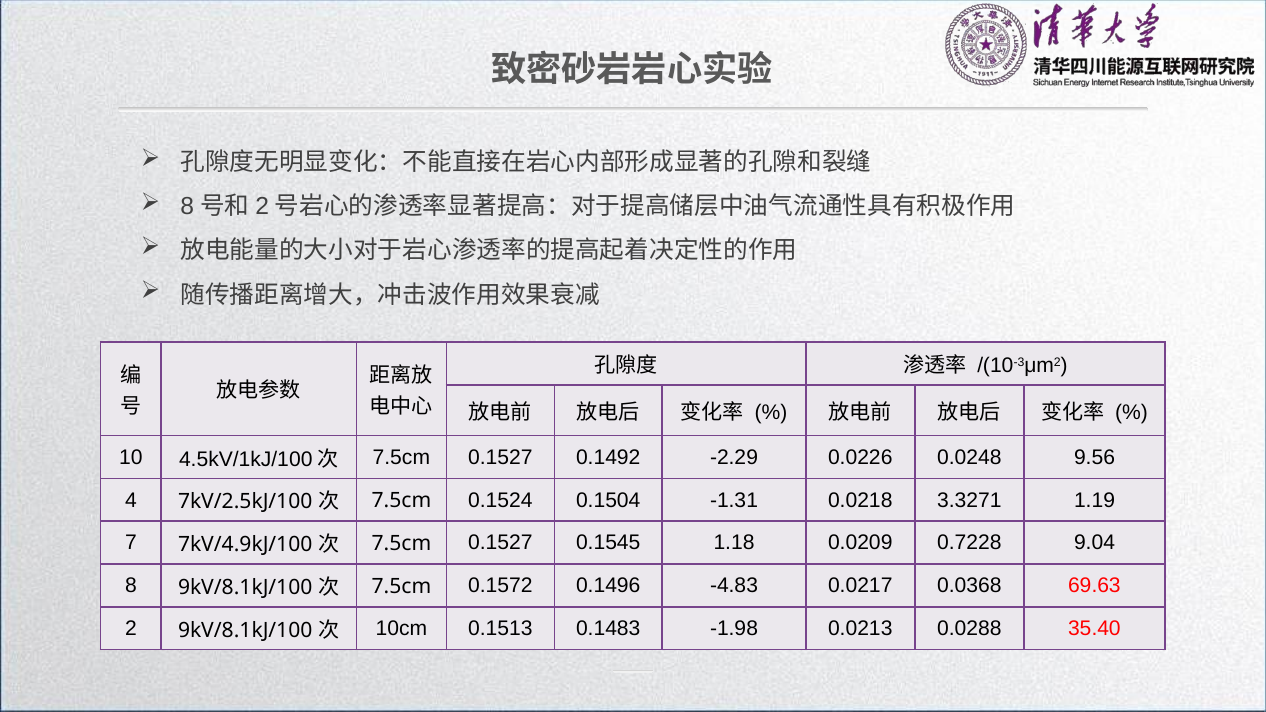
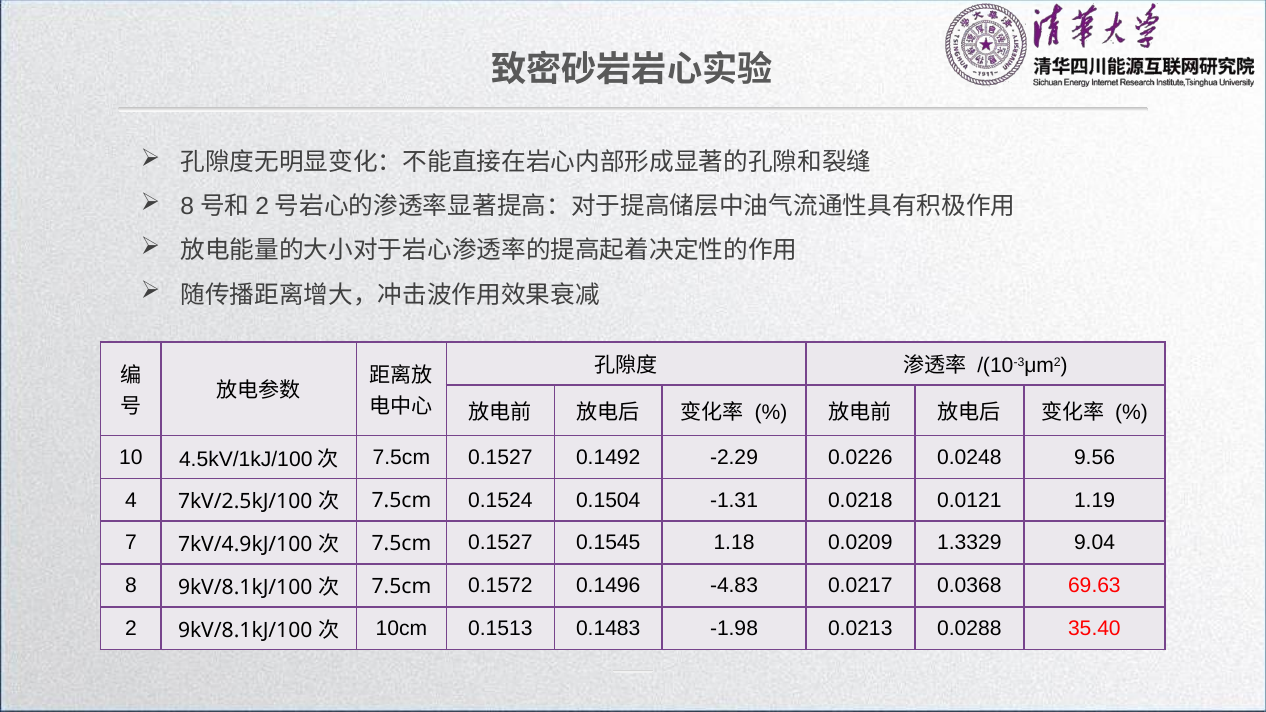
3.3271: 3.3271 -> 0.0121 (969, 500)
0.7228: 0.7228 -> 1.3329 (969, 543)
